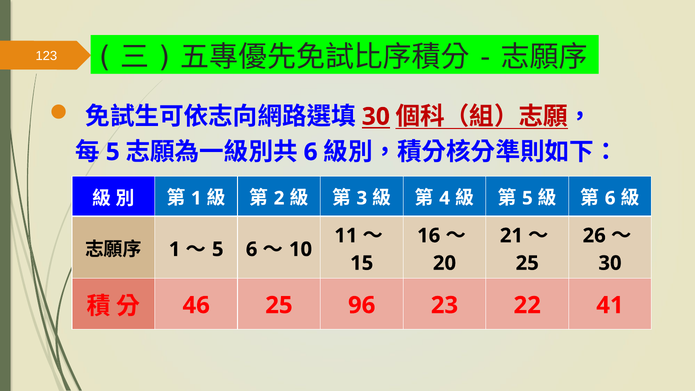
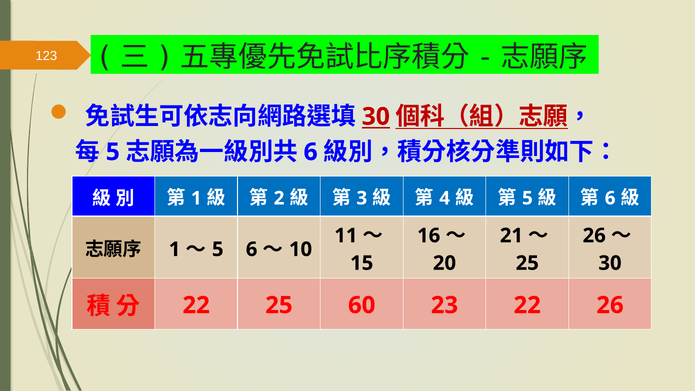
46: 46 -> 22 (196, 305)
96: 96 -> 60 (362, 305)
22 41: 41 -> 26 (610, 305)
